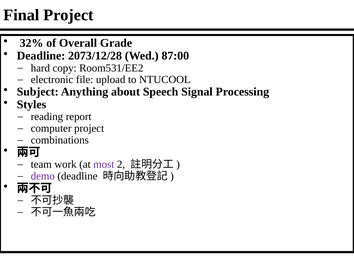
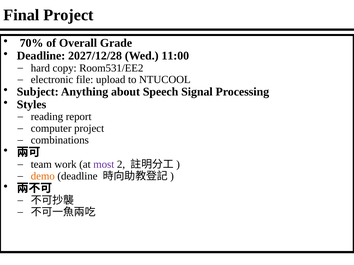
32%: 32% -> 70% (32, 43)
2073/12/28: 2073/12/28 -> 2027/12/28 (95, 56)
87:00: 87:00 -> 11:00 (175, 56)
demo colour: purple -> orange (43, 176)
